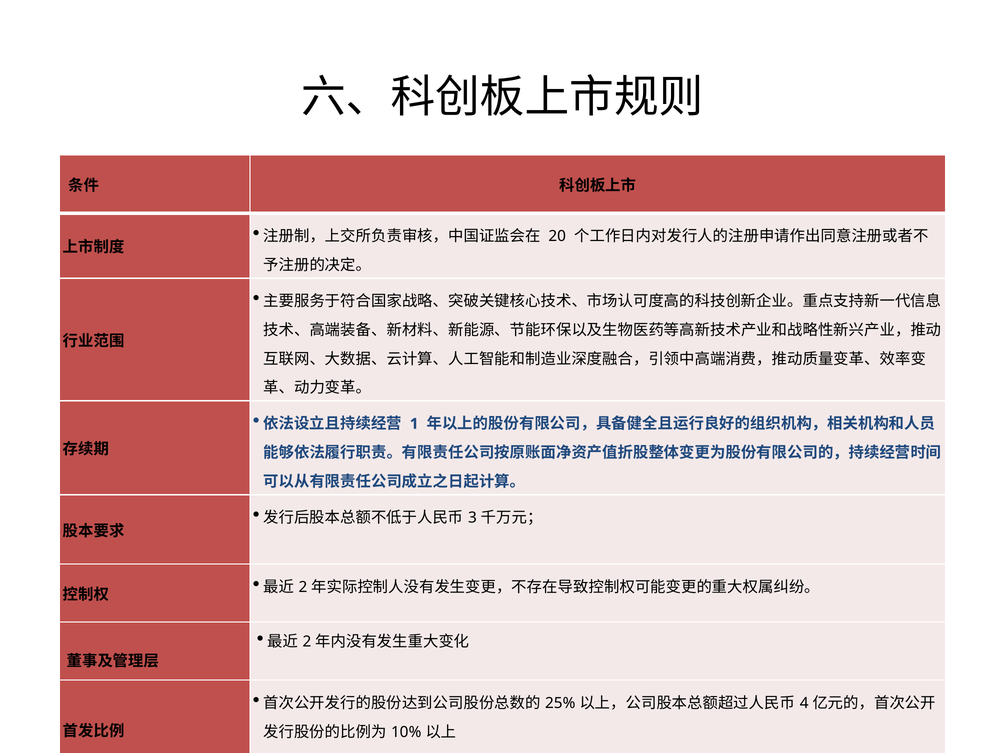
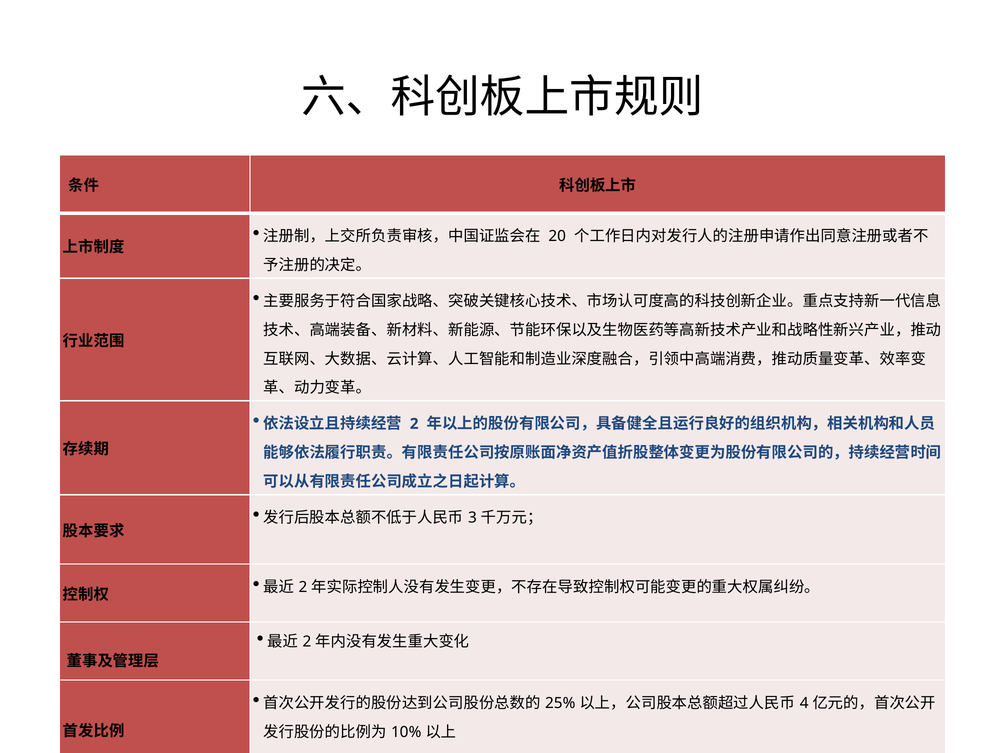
1: 1 -> 2 (414, 424)
